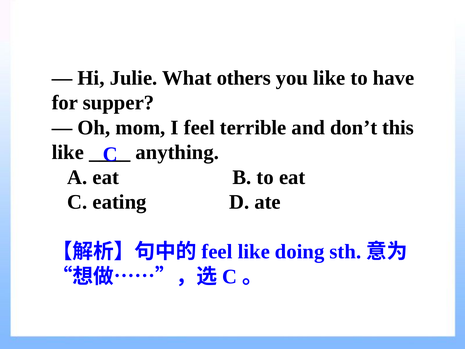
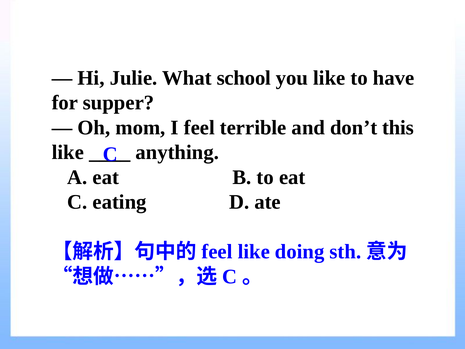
others: others -> school (244, 78)
